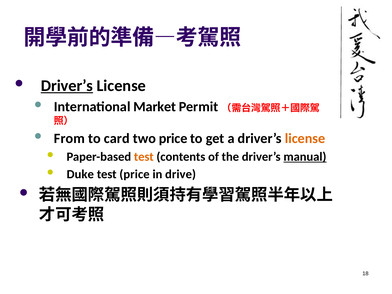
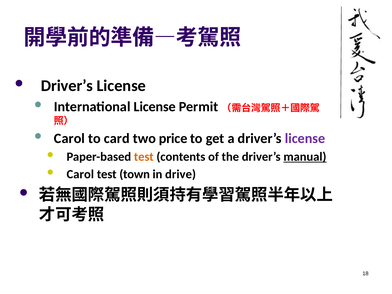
Driver’s underline: present -> none (67, 86)
International Market: Market -> License (155, 107)
From: From -> Carol (69, 138)
license colour: orange -> purple (305, 138)
Duke: Duke -> Carol (80, 174)
test price: price -> town (135, 174)
